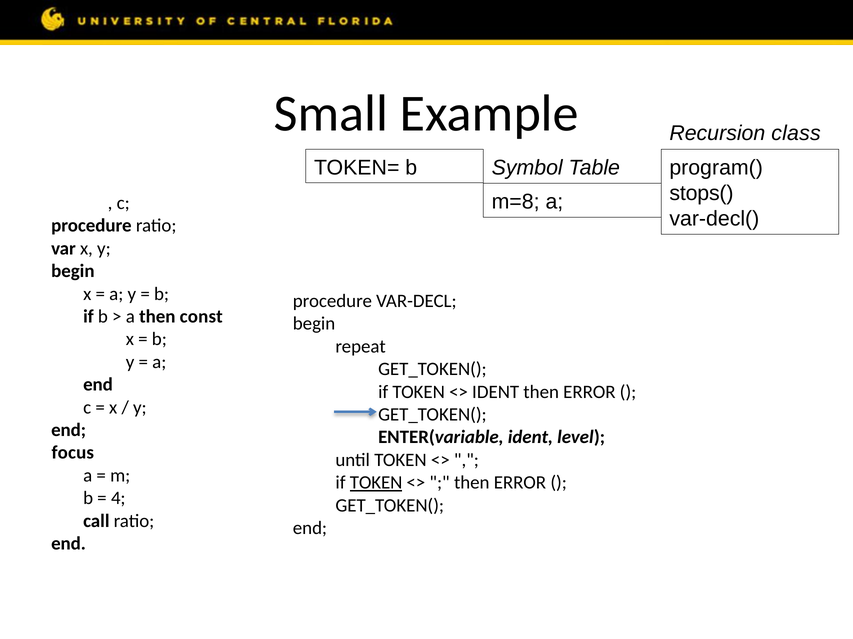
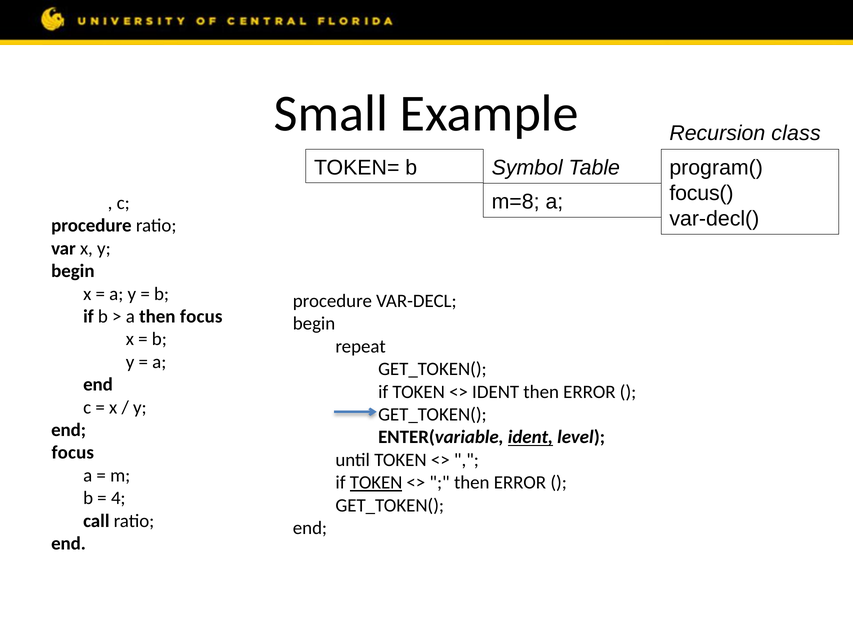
stops(: stops( -> focus( (701, 193)
then const: const -> focus (201, 317)
ident underline: none -> present (530, 438)
